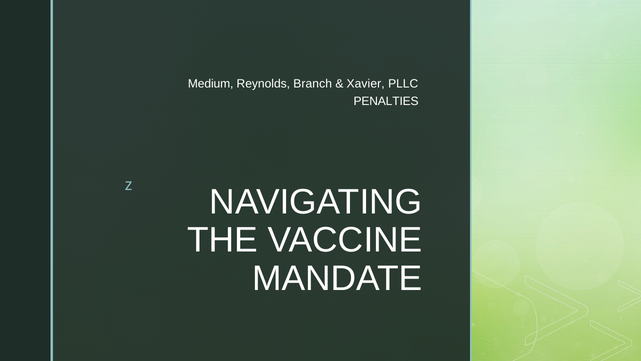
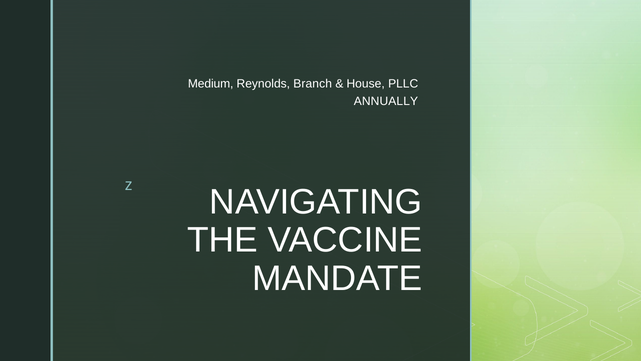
Xavier: Xavier -> House (366, 84)
PENALTIES: PENALTIES -> ANNUALLY (386, 101)
